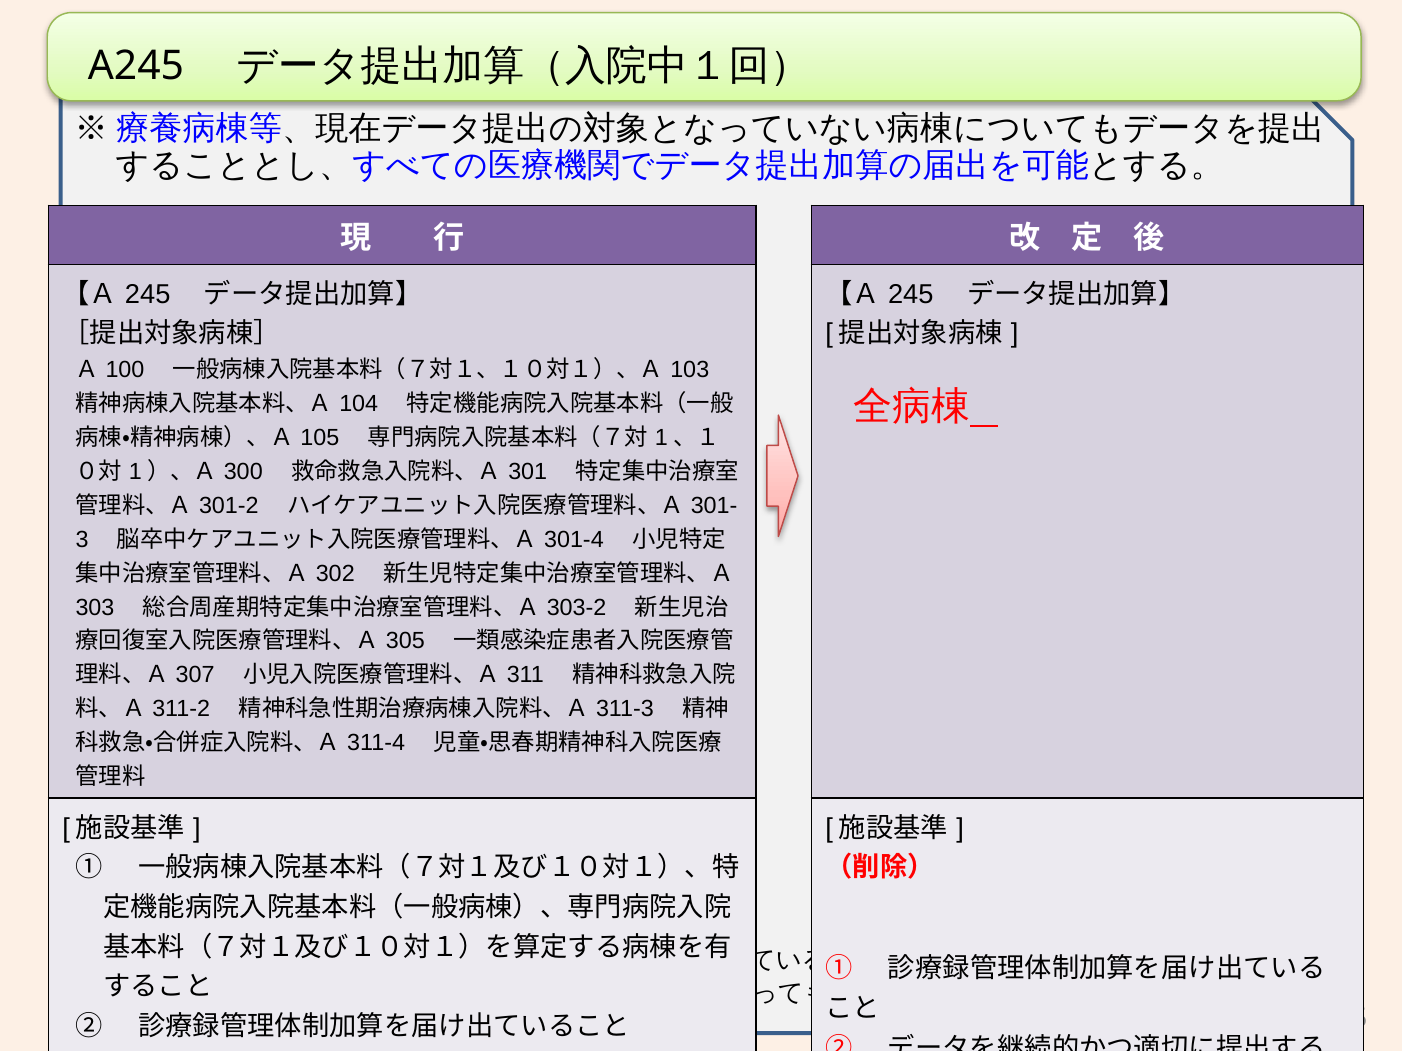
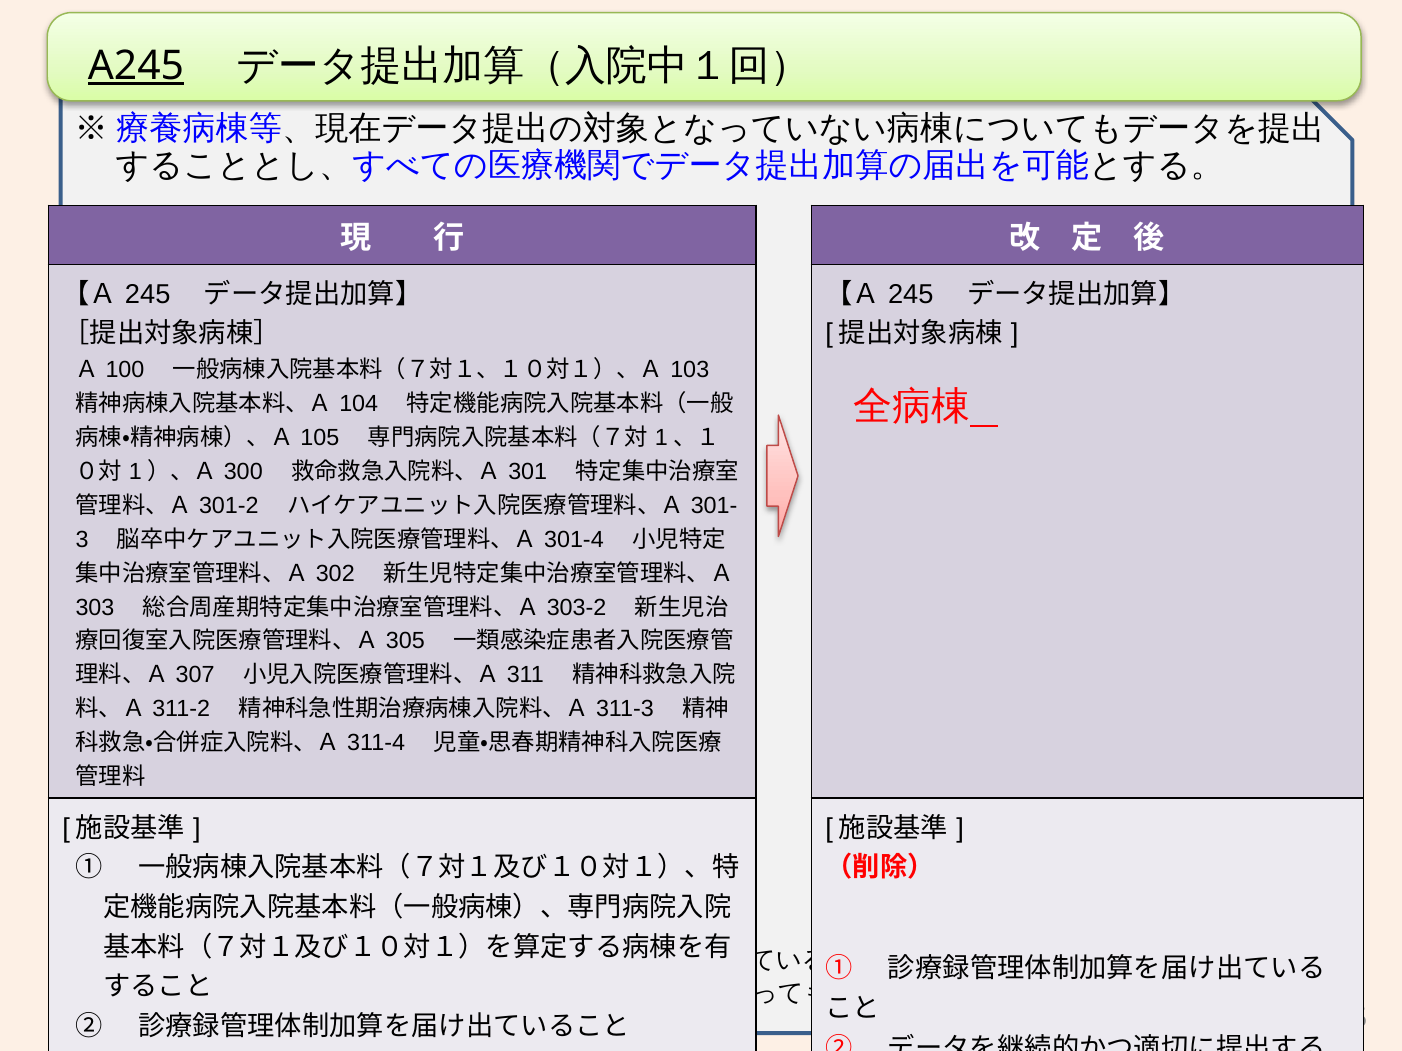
A245 underline: none -> present (136, 66)
